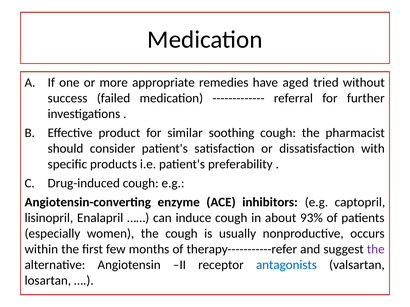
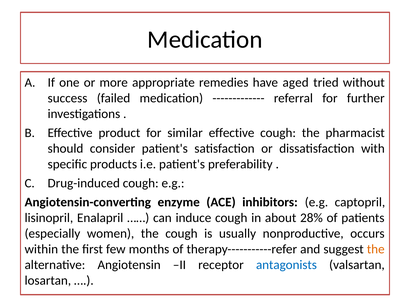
similar soothing: soothing -> effective (232, 133)
93%: 93% -> 28% (311, 218)
the colour: purple -> orange (376, 250)
